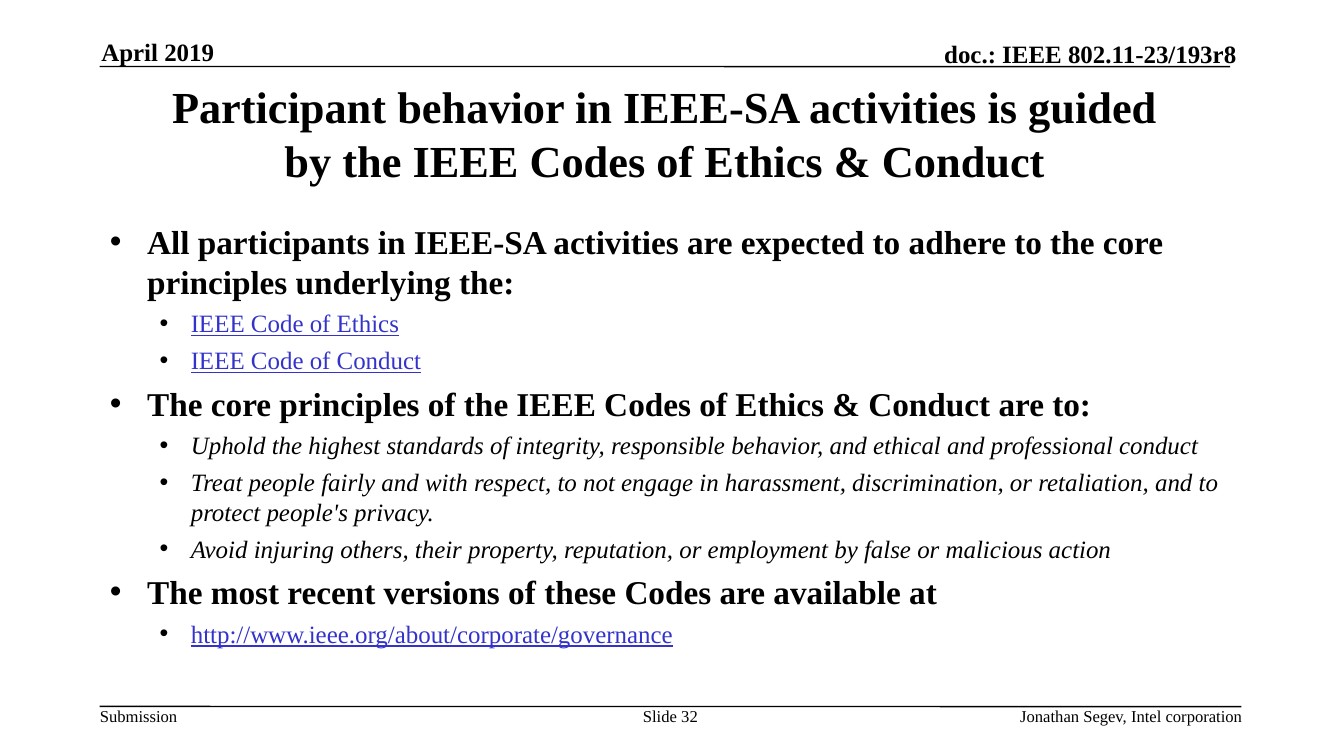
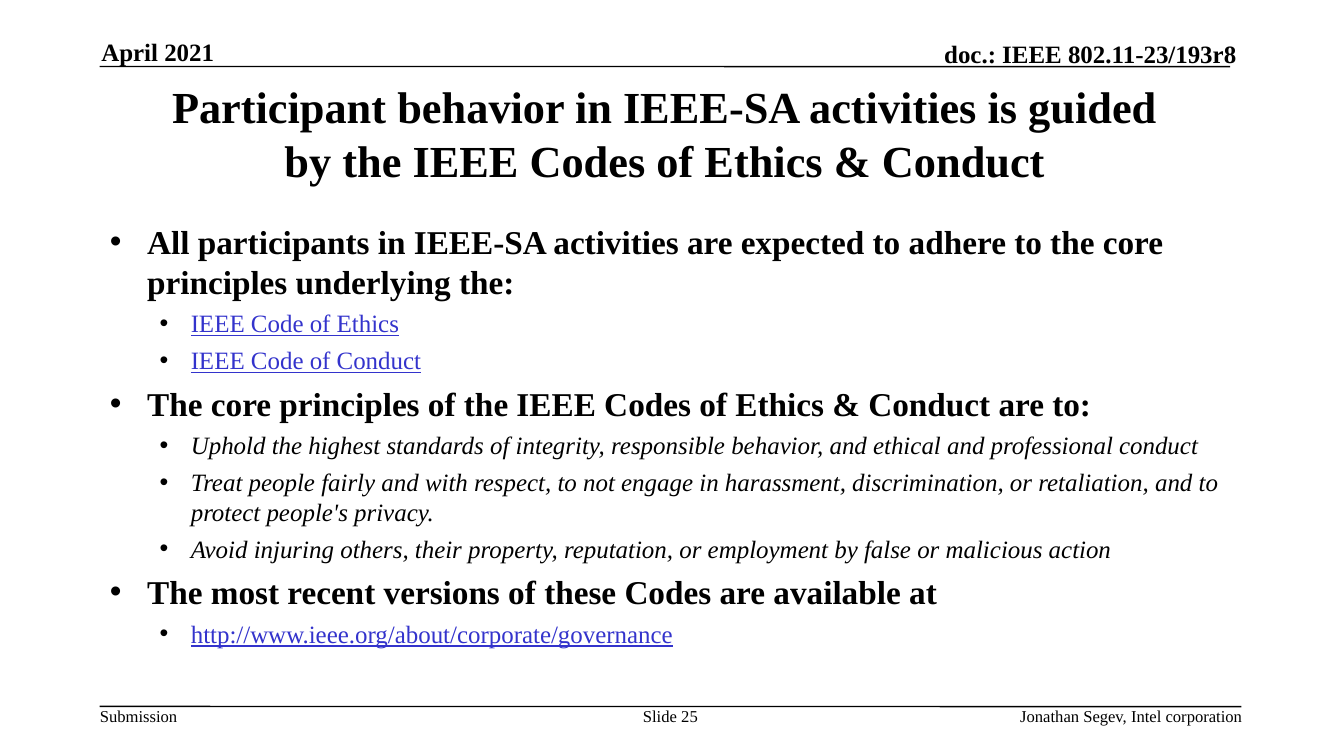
2019: 2019 -> 2021 (189, 53)
32: 32 -> 25 (690, 718)
